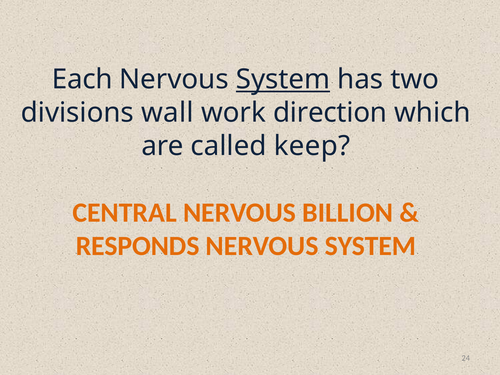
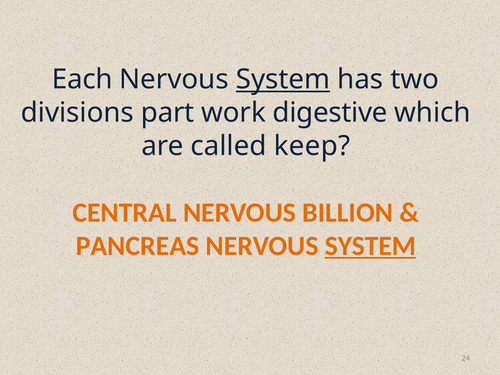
wall: wall -> part (168, 113)
direction: direction -> digestive (330, 113)
RESPONDS: RESPONDS -> PANCREAS (138, 246)
SYSTEM underline: none -> present (370, 246)
